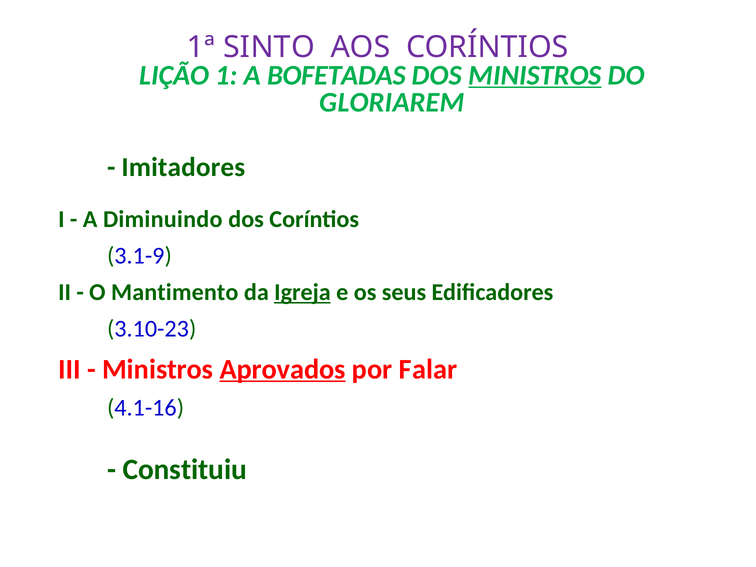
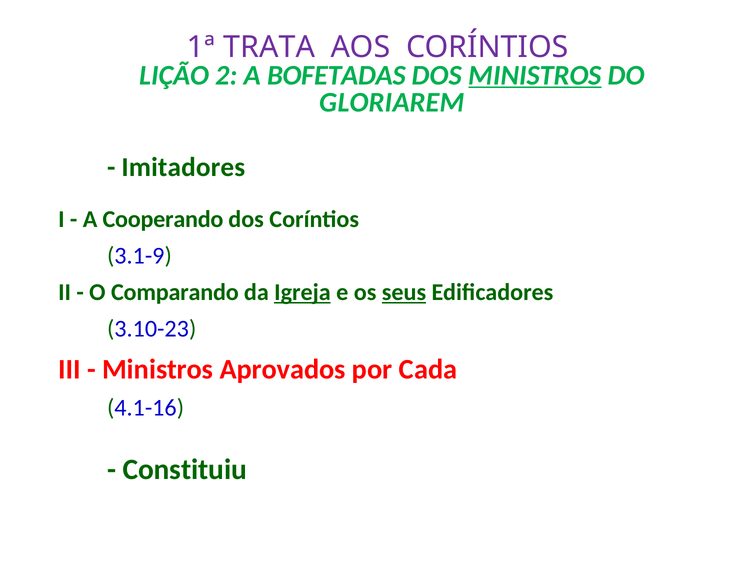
SINTO: SINTO -> TRATA (269, 47)
1: 1 -> 2 (226, 75)
Diminuindo: Diminuindo -> Cooperando (163, 219)
Mantimento: Mantimento -> Comparando (175, 292)
seus underline: none -> present (404, 292)
Aprovados underline: present -> none (283, 369)
Falar: Falar -> Cada (428, 369)
